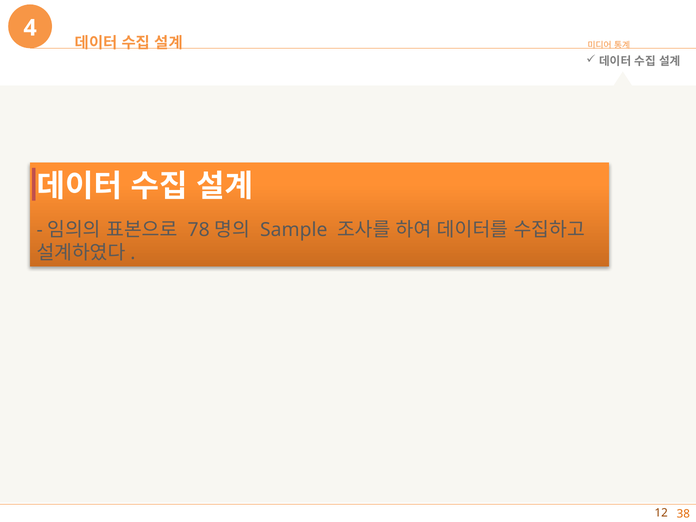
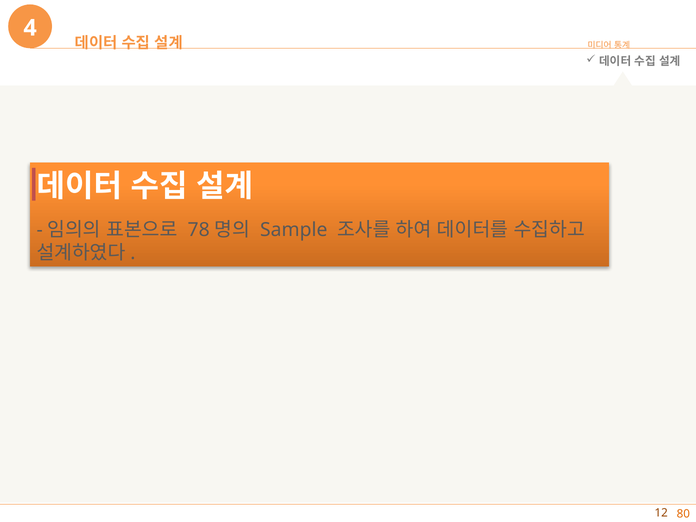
38: 38 -> 80 (683, 514)
